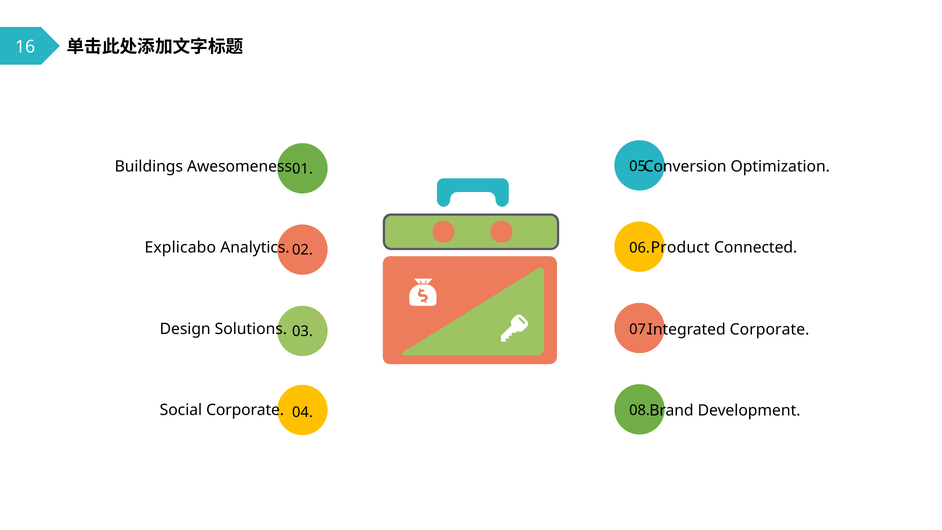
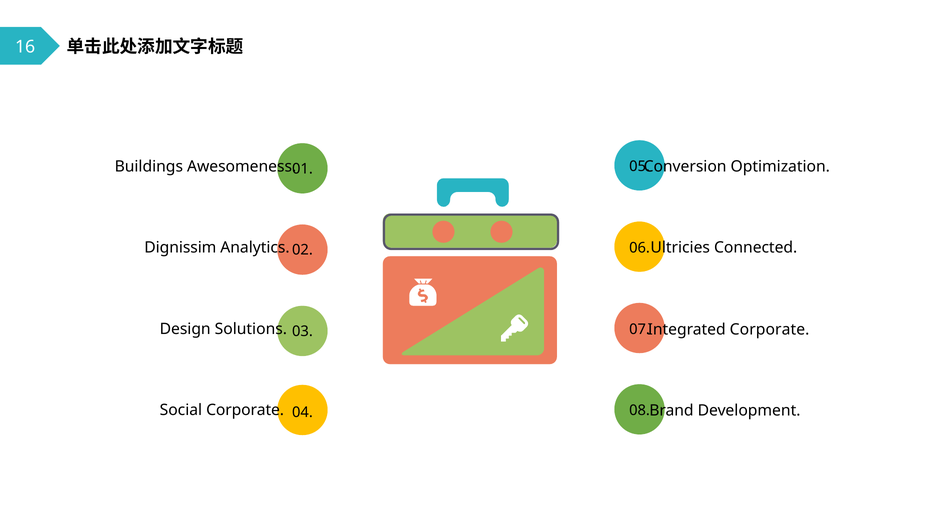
Explicabo: Explicabo -> Dignissim (180, 248)
Product: Product -> Ultricies (680, 248)
